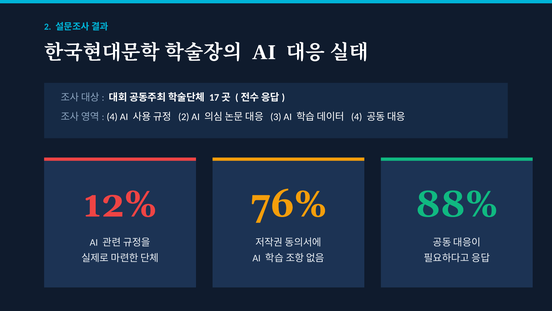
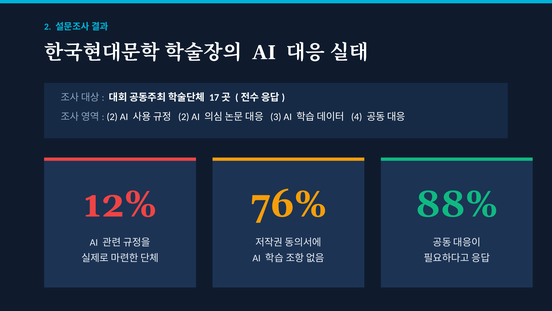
4: 4 -> 2 (112, 117)
